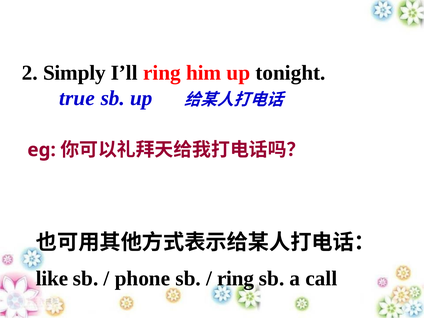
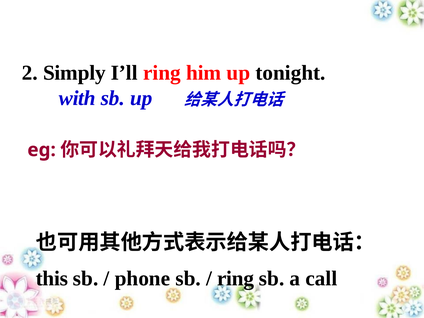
true: true -> with (77, 98)
like: like -> this (52, 278)
